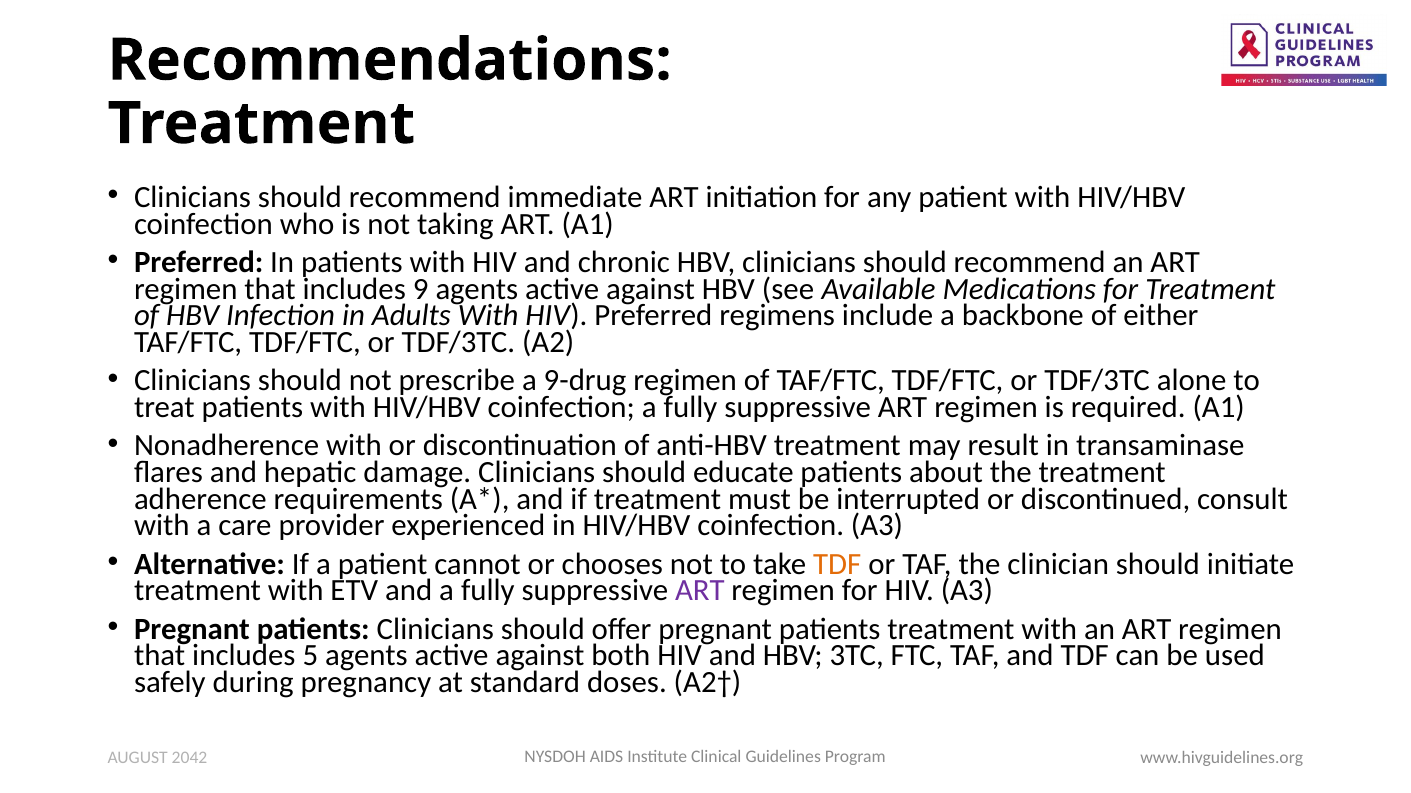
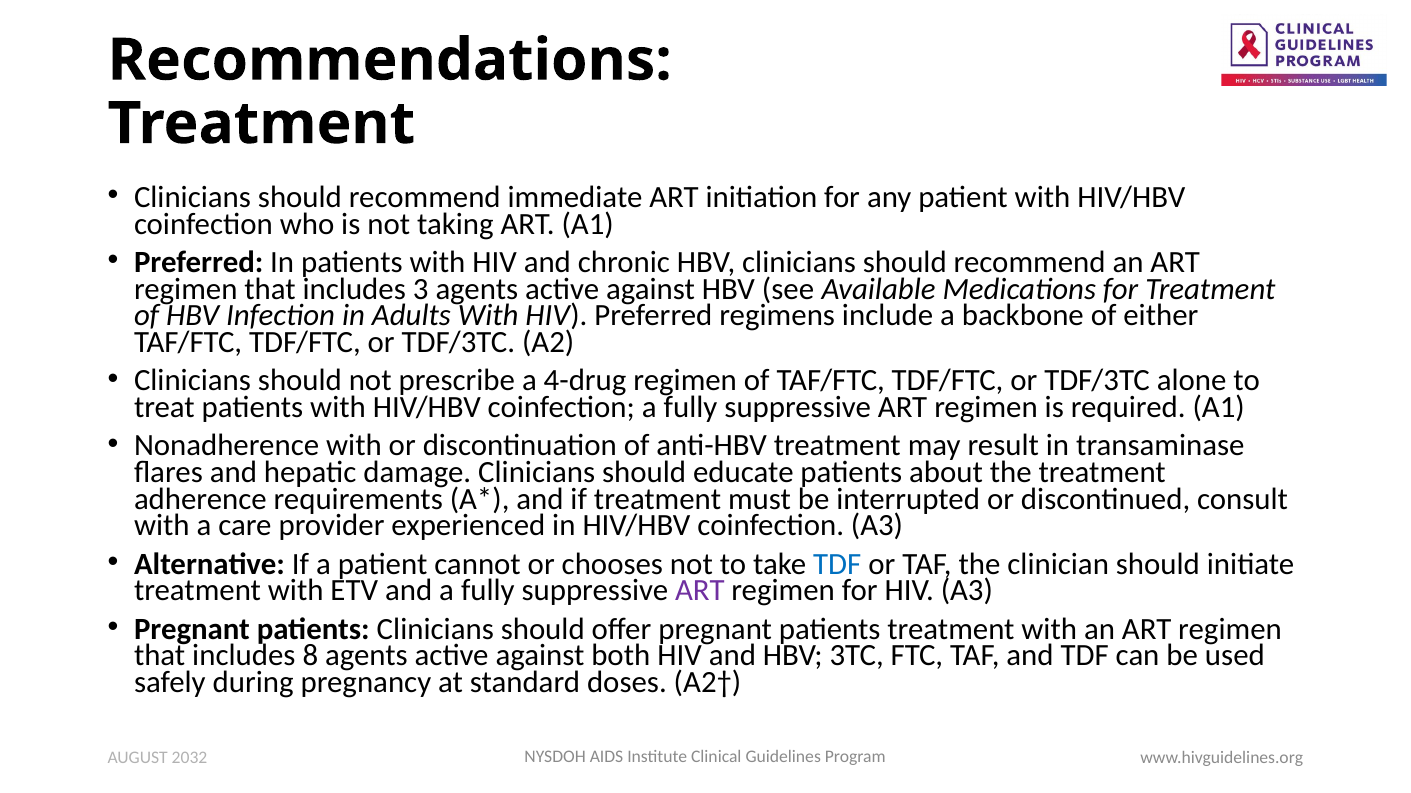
9: 9 -> 3 (421, 289)
9-drug: 9-drug -> 4-drug (585, 381)
TDF colour: orange -> blue (837, 564)
5: 5 -> 8 (310, 656)
2042: 2042 -> 2032 (190, 758)
